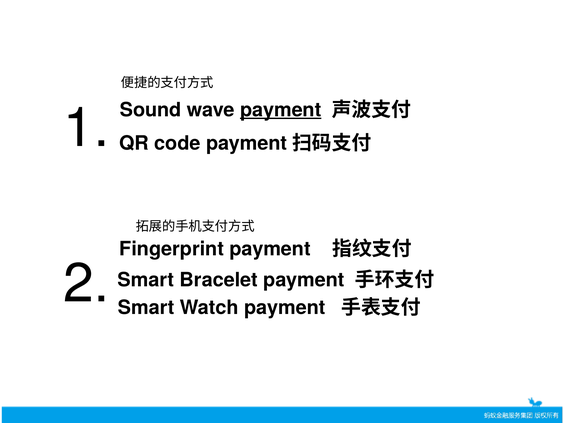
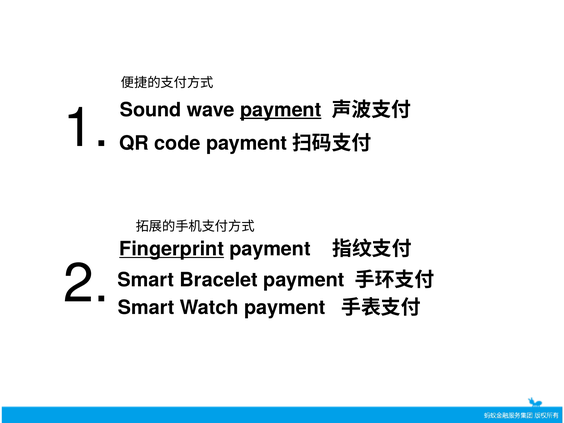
Fingerprint underline: none -> present (172, 249)
